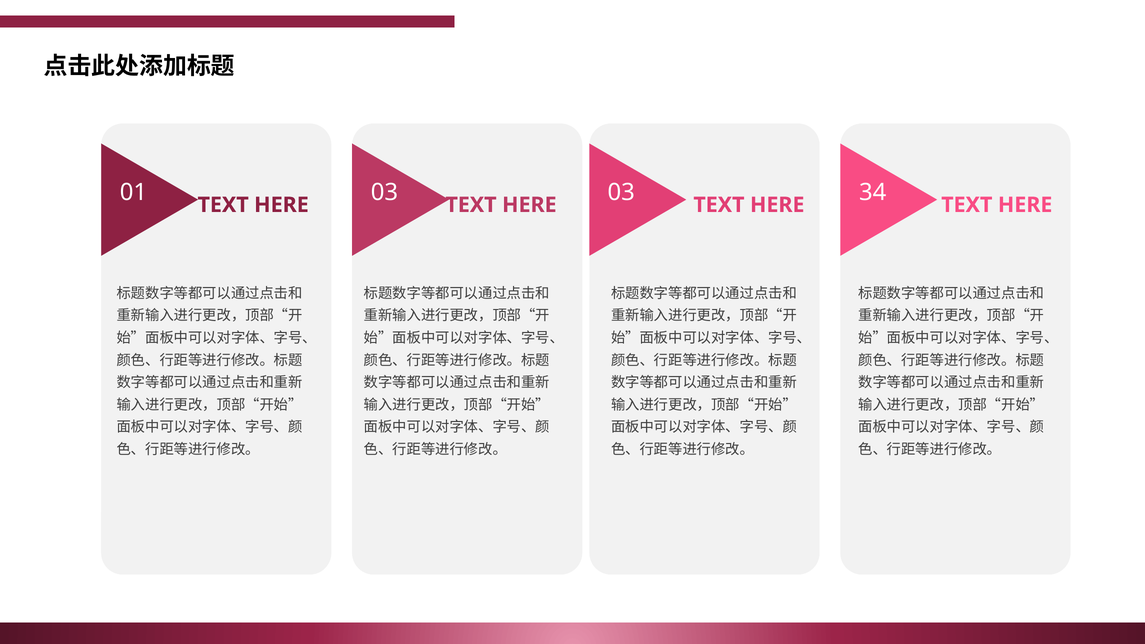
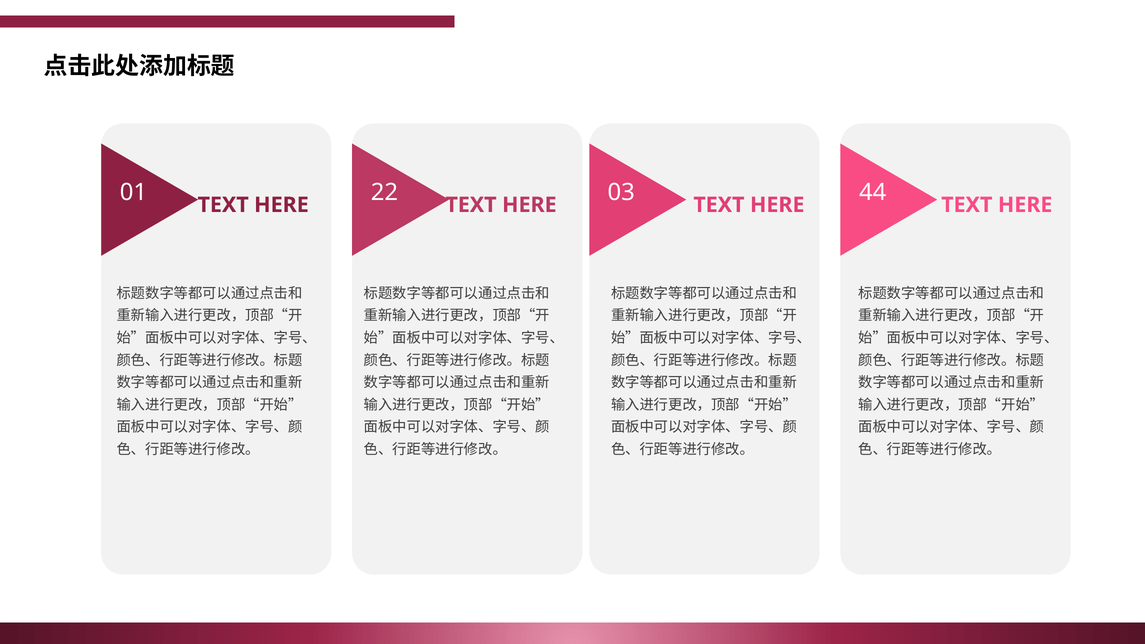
01 03: 03 -> 22 (384, 192)
34: 34 -> 44 (873, 192)
